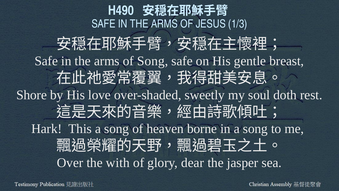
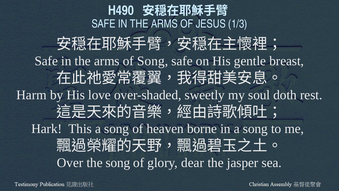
Shore: Shore -> Harm (31, 95)
the with: with -> song (118, 163)
